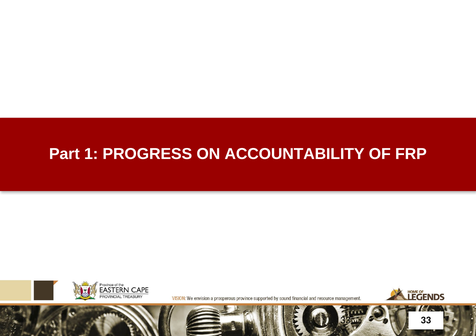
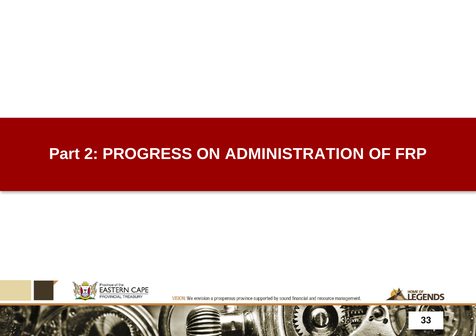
1: 1 -> 2 (91, 154)
ACCOUNTABILITY: ACCOUNTABILITY -> ADMINISTRATION (294, 154)
